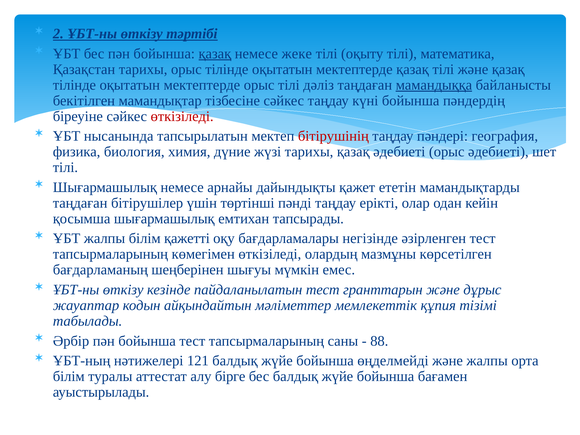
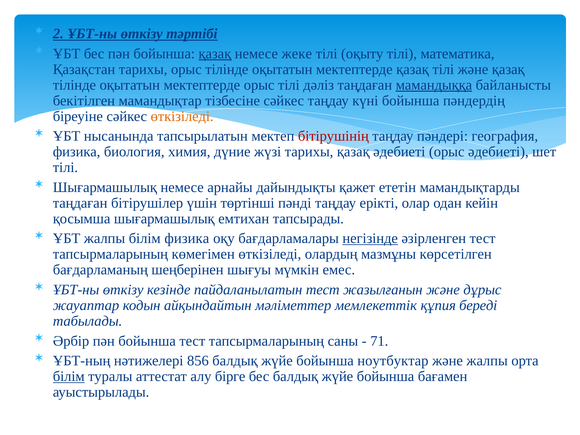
өткізіледі colour: red -> orange (182, 116)
білім қажетті: қажетті -> физика (187, 238)
негізінде underline: none -> present (370, 238)
гранттарын: гранттарын -> жазылғанын (383, 290)
тізімі: тізімі -> береді (478, 305)
88: 88 -> 71 (379, 341)
121: 121 -> 856 (198, 361)
өңделмейді: өңделмейді -> ноутбуктар (393, 361)
білім underline: none -> present (69, 376)
